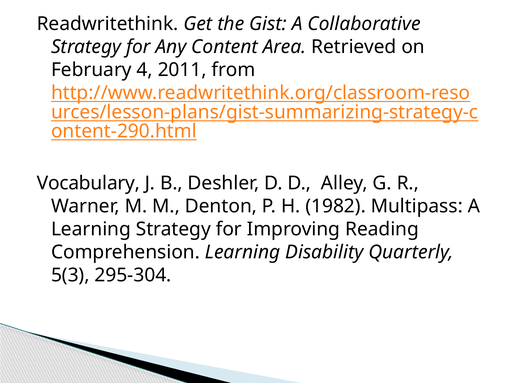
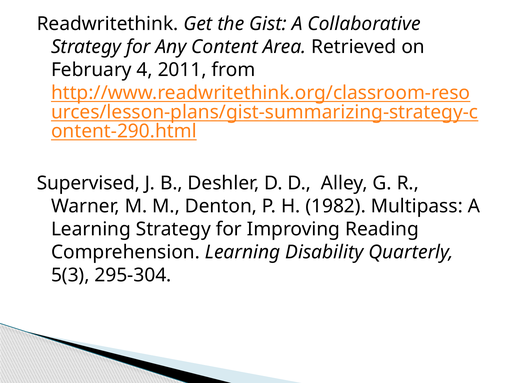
Vocabulary: Vocabulary -> Supervised (88, 183)
